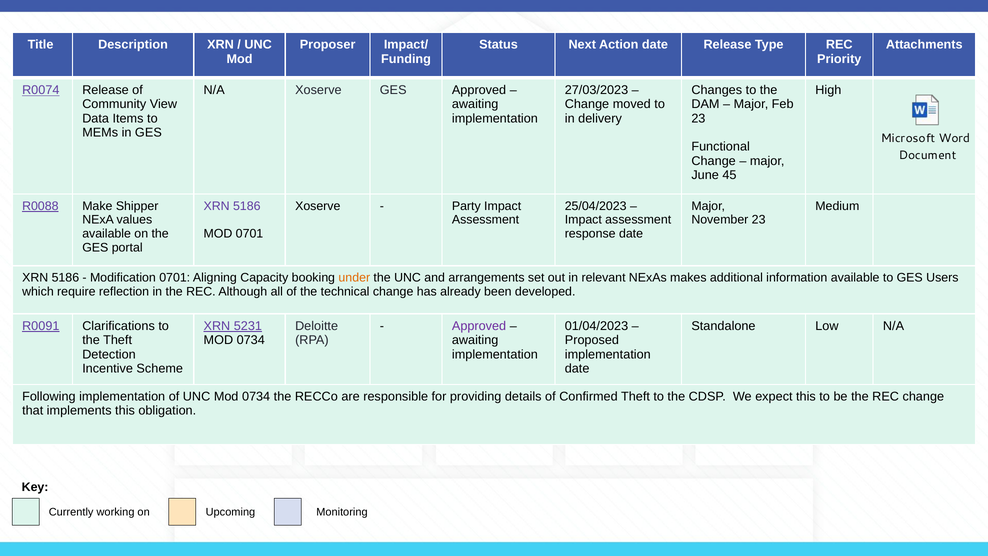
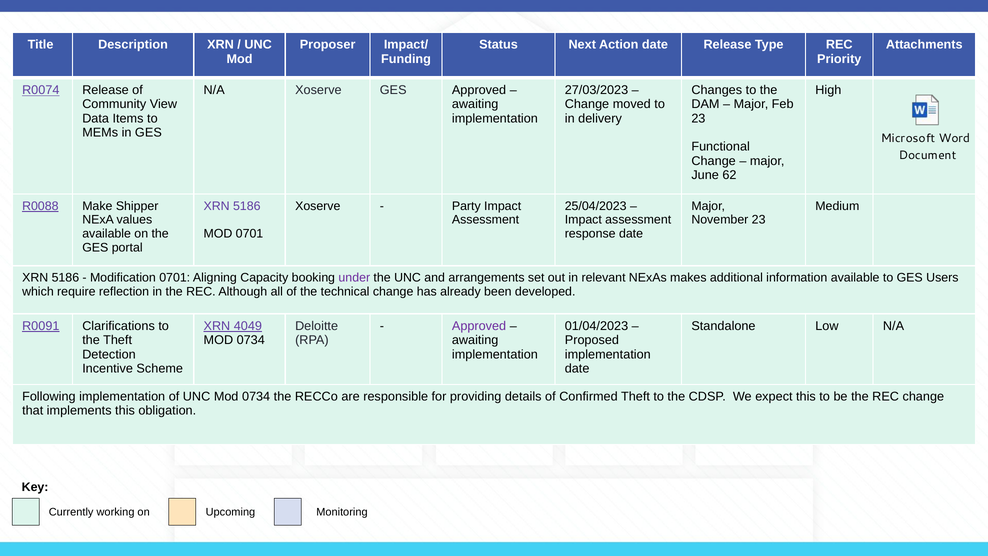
45: 45 -> 62 (729, 175)
under colour: orange -> purple (354, 278)
5231: 5231 -> 4049 (248, 326)
